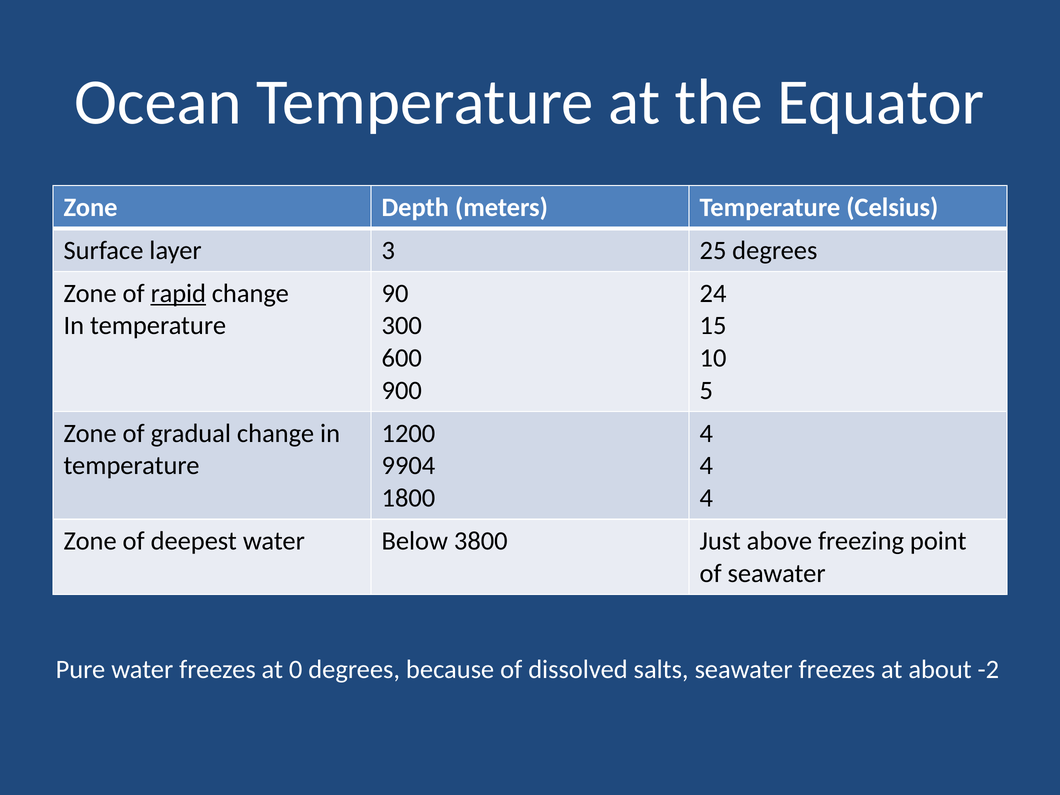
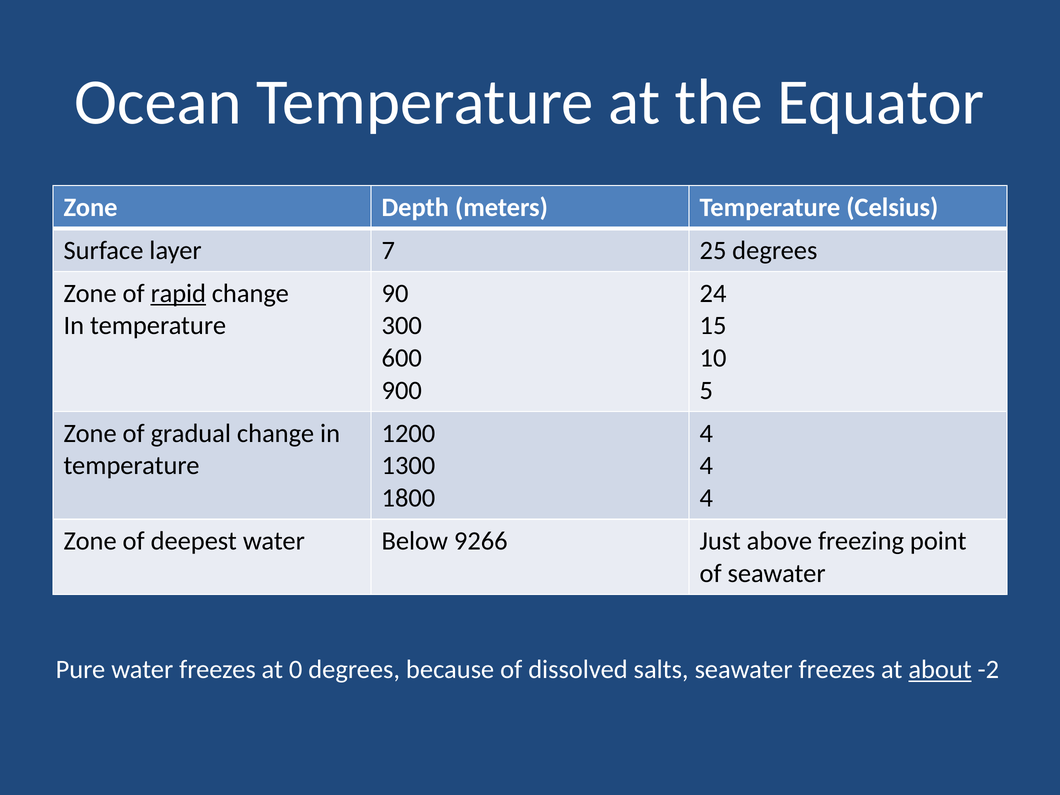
3: 3 -> 7 (388, 250)
9904: 9904 -> 1300 (408, 466)
3800: 3800 -> 9266 (481, 541)
about underline: none -> present (940, 670)
